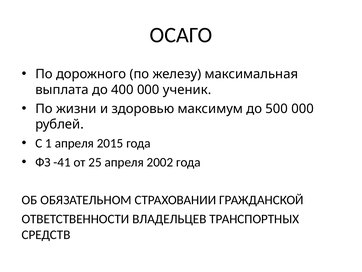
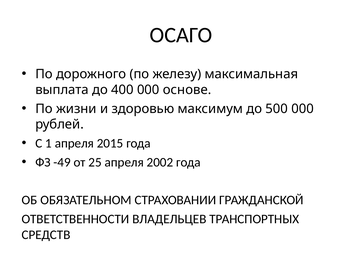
ученик: ученик -> основе (187, 90)
-41: -41 -> -49 (62, 162)
